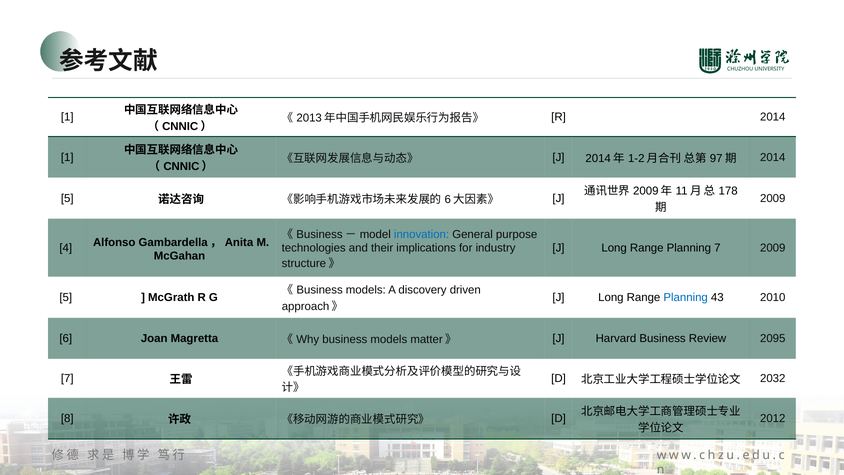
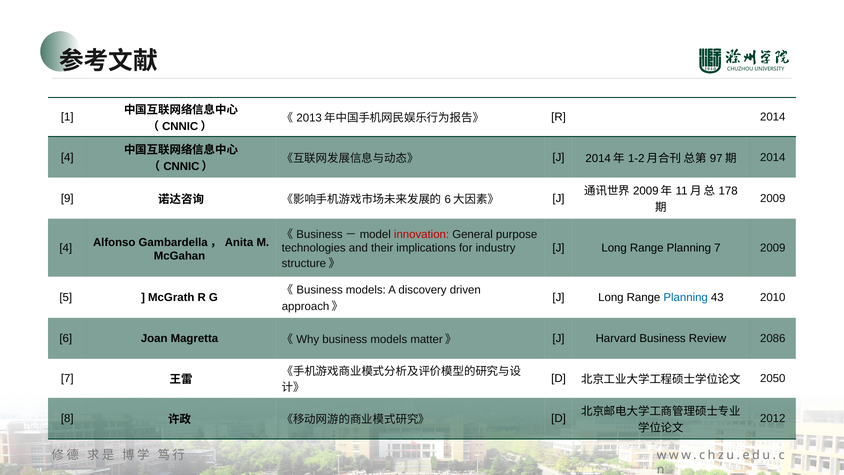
1: 1 -> 4 (67, 157)
5: 5 -> 9 (67, 198)
innovation colour: blue -> red (422, 234)
2095: 2095 -> 2086 (773, 338)
2032: 2032 -> 2050 (773, 378)
